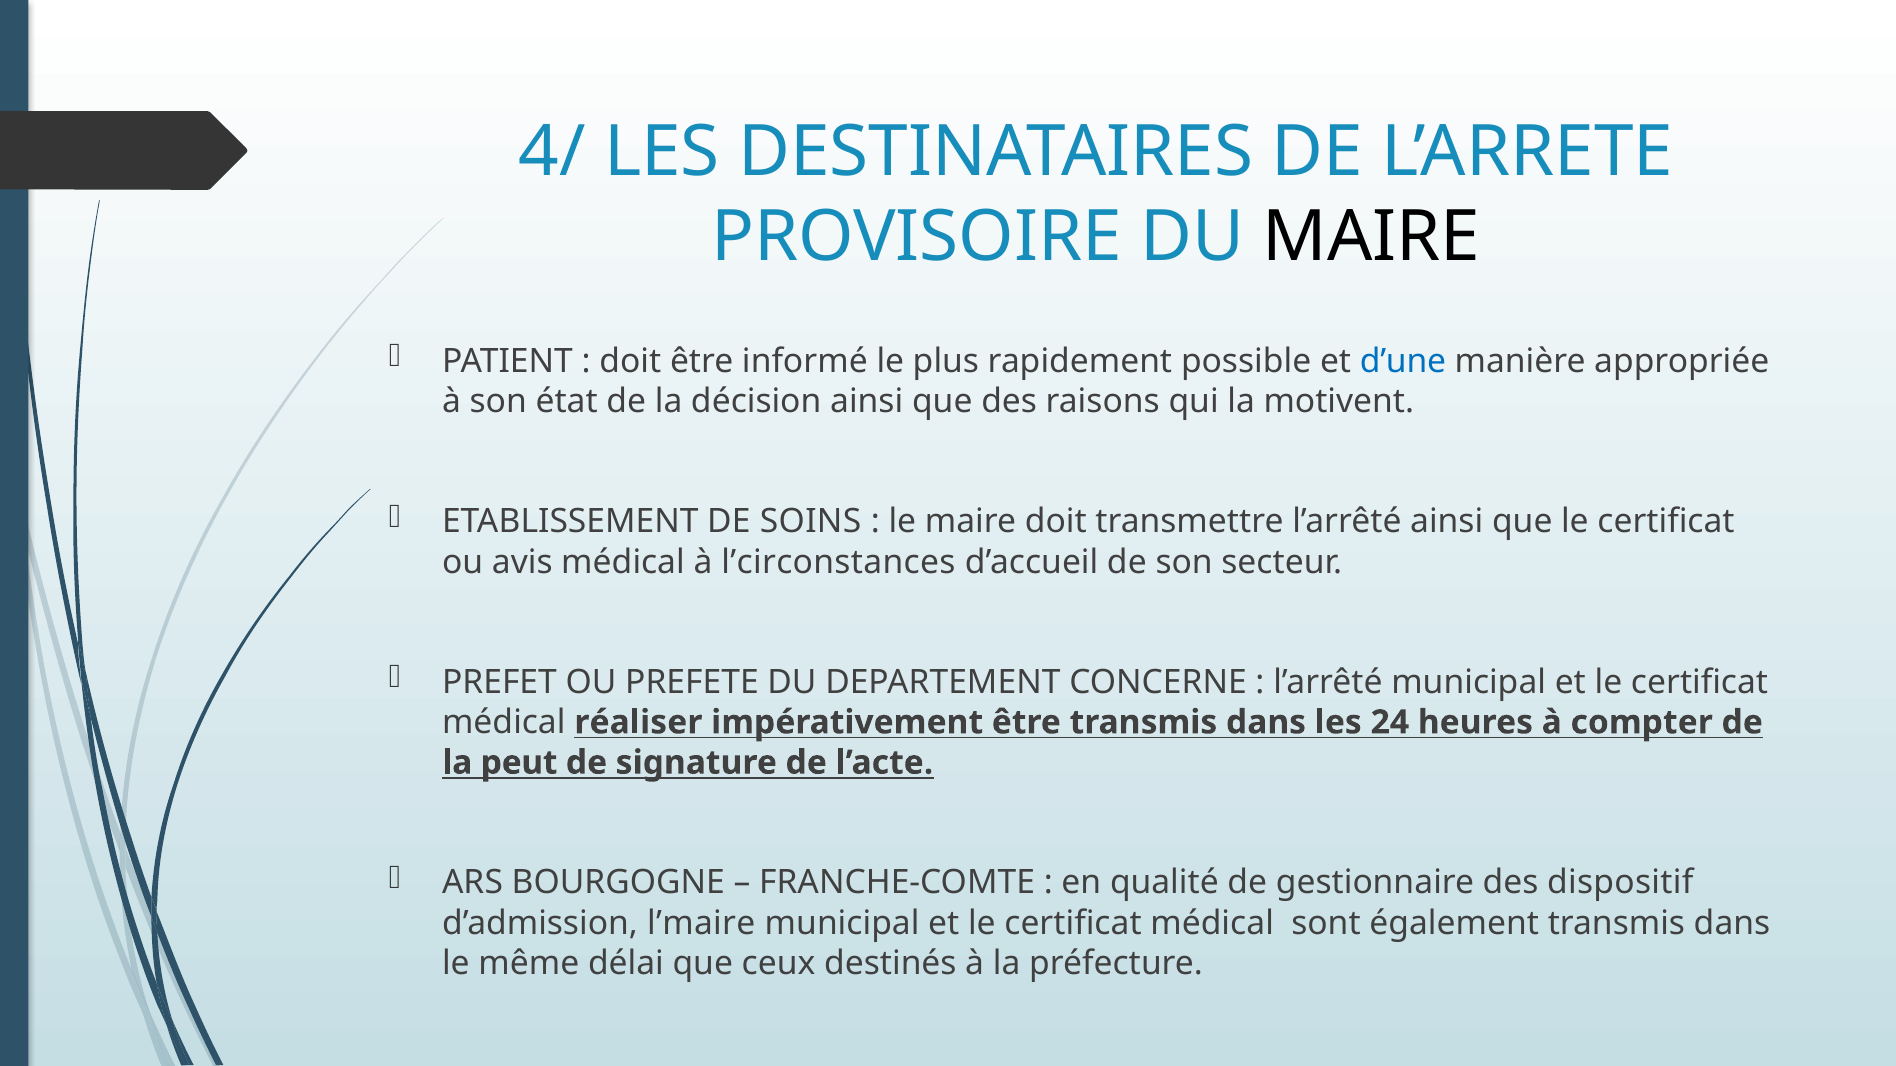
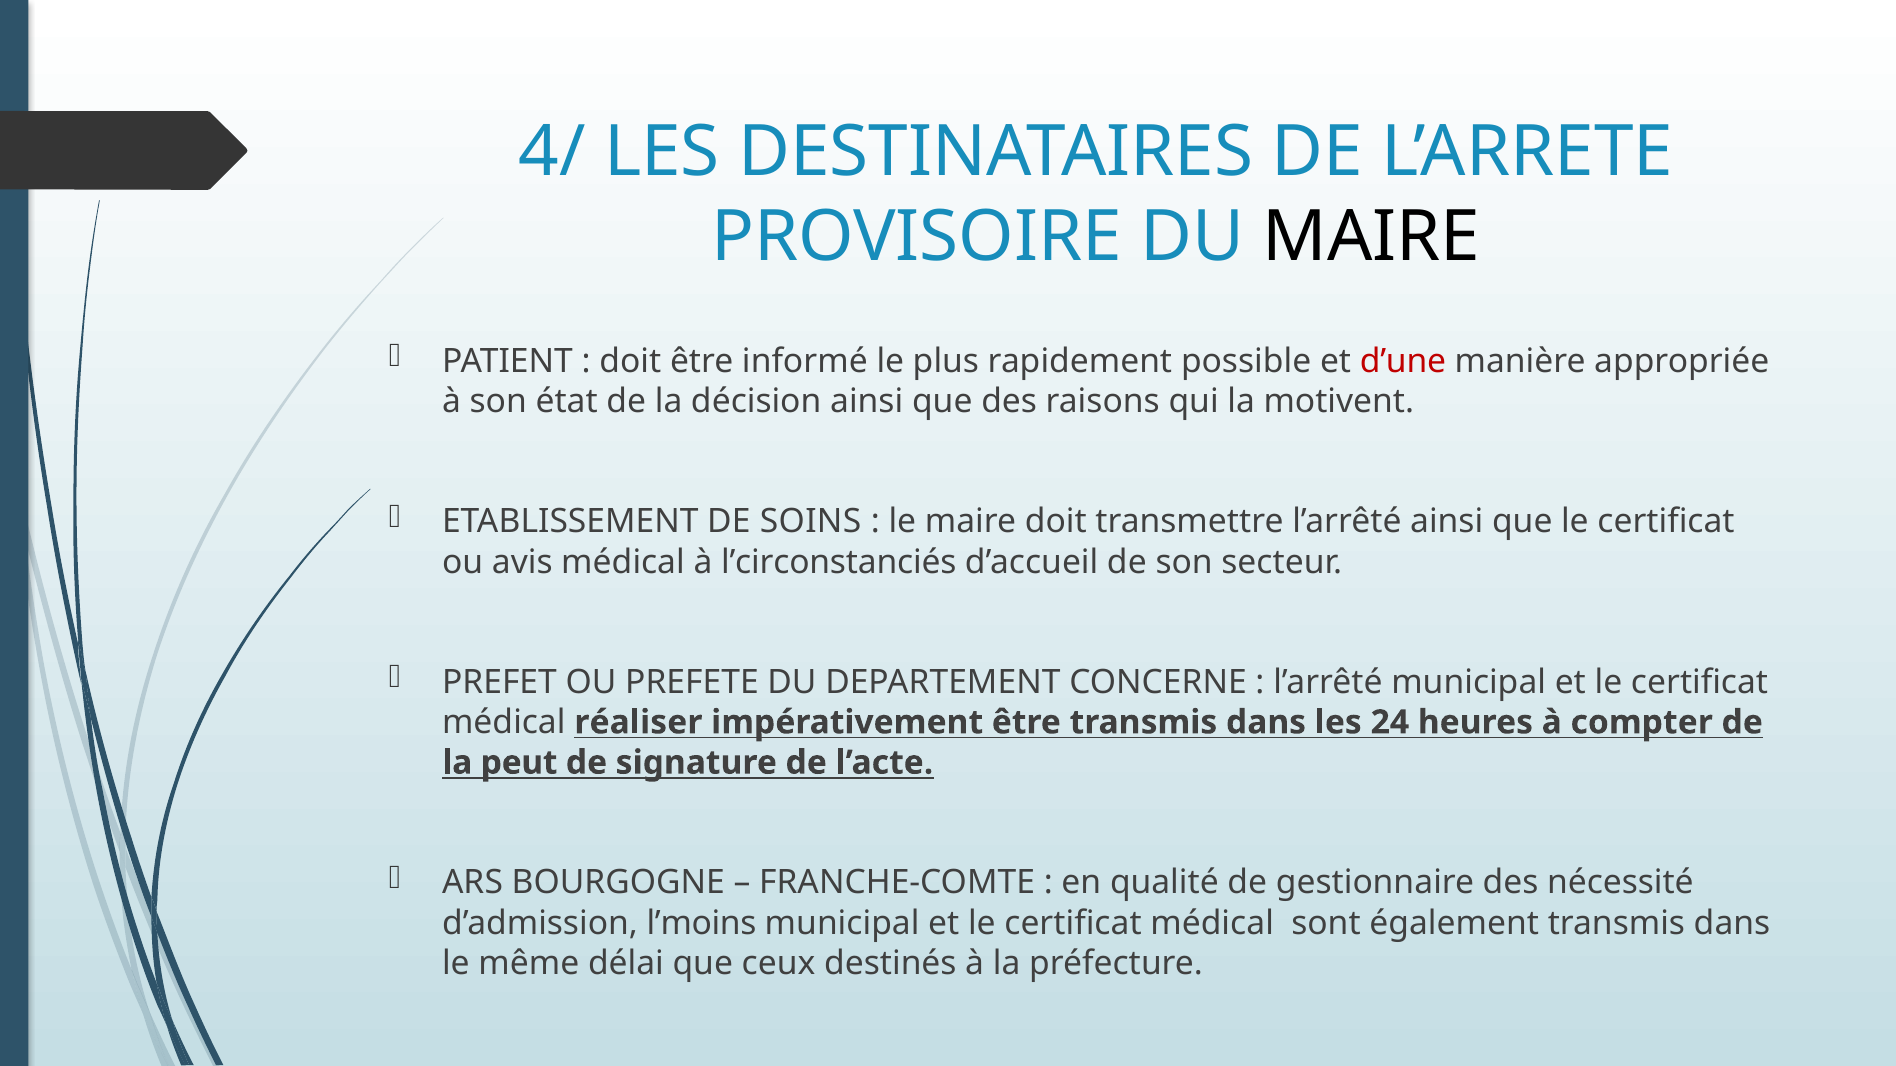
d’une colour: blue -> red (1403, 361)
l’circonstances: l’circonstances -> l’circonstanciés (839, 562)
dispositif: dispositif -> nécessité (1620, 883)
l’maire: l’maire -> l’moins (702, 923)
